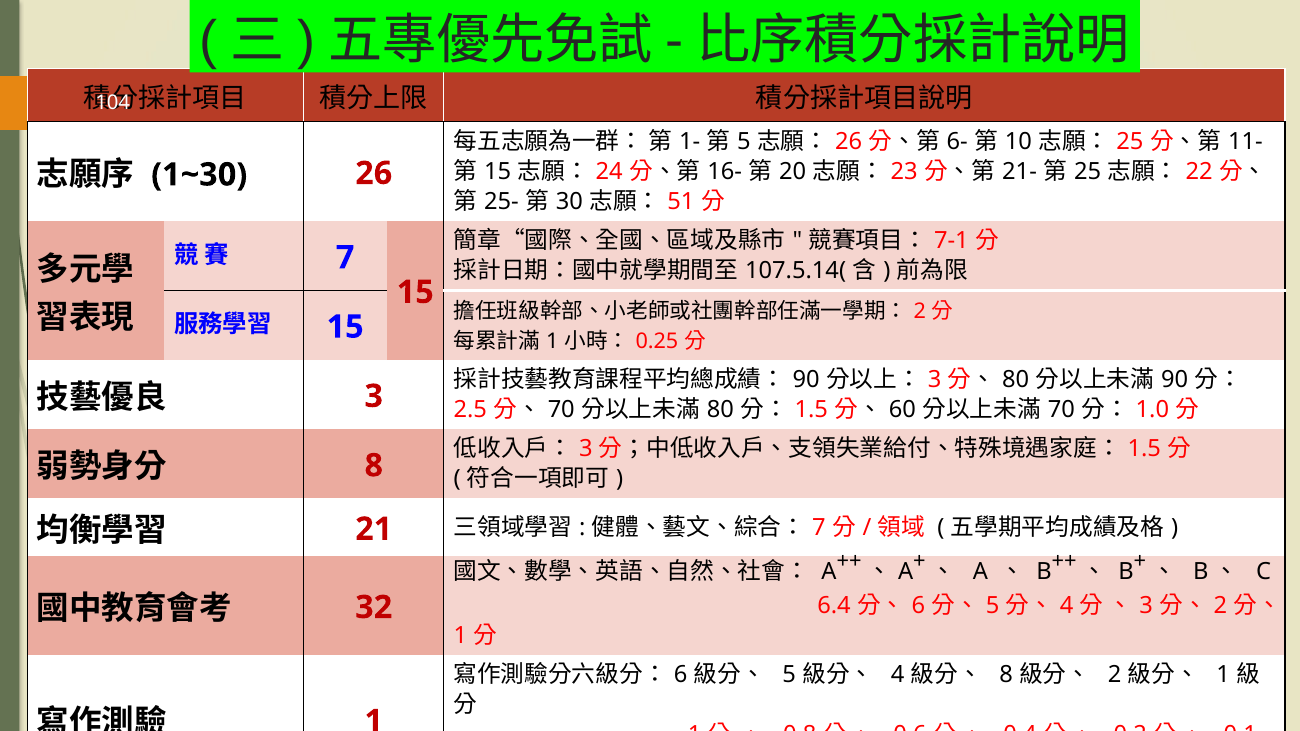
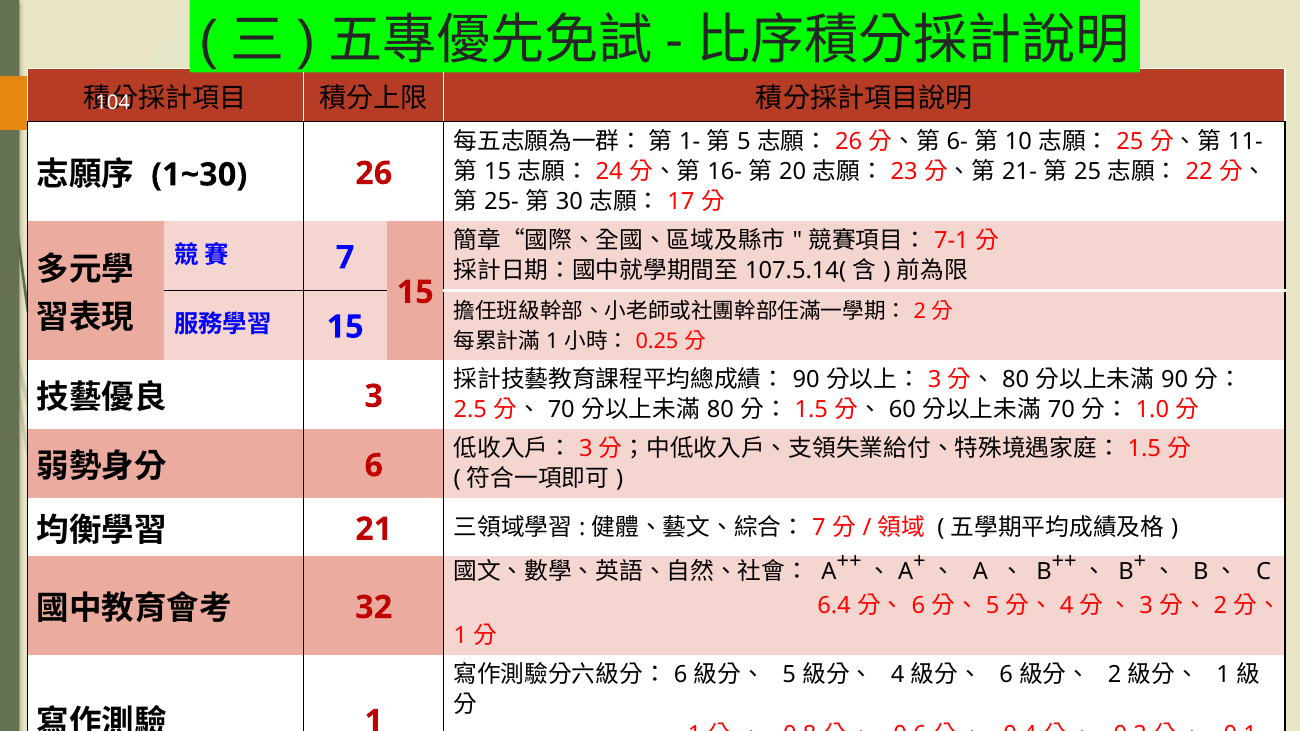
51: 51 -> 17 (681, 201)
8: 8 -> 6 (374, 466)
8: 8 -> 6 (1006, 675)
